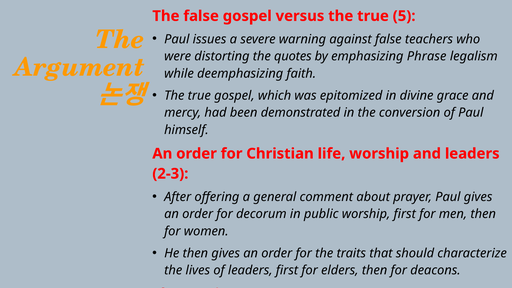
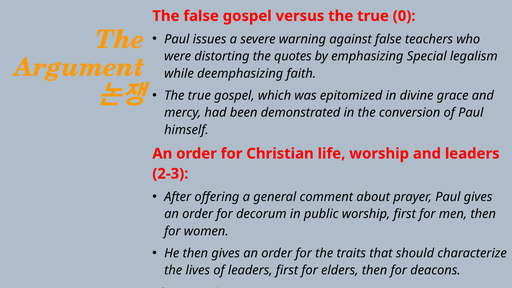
5: 5 -> 0 (404, 16)
Phrase: Phrase -> Special (427, 56)
